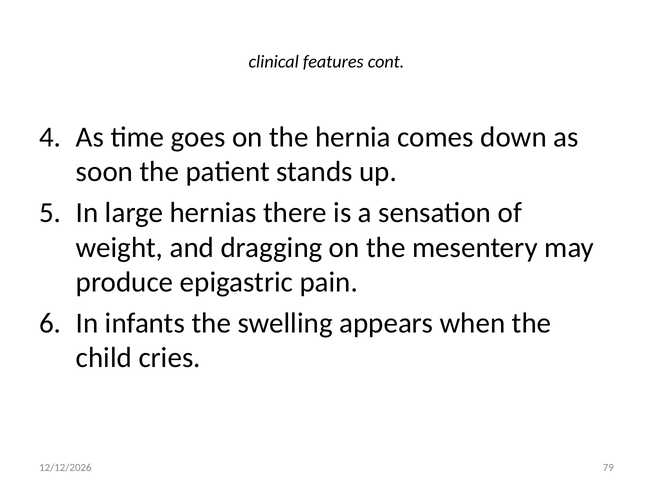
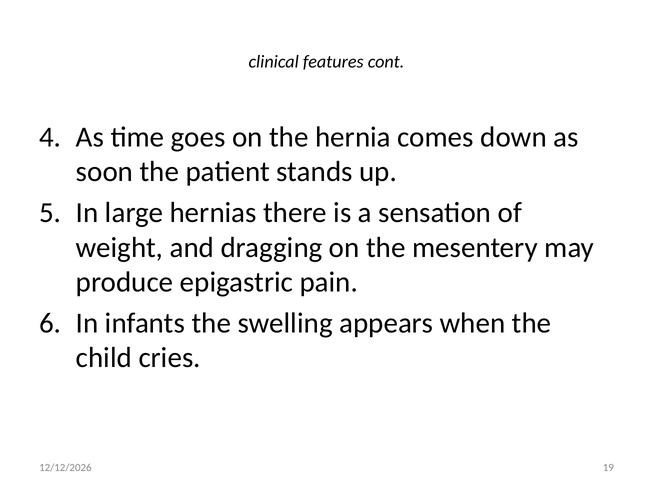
79: 79 -> 19 (608, 468)
